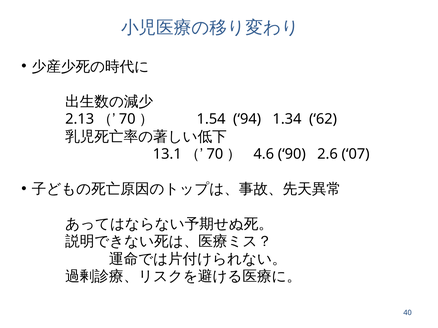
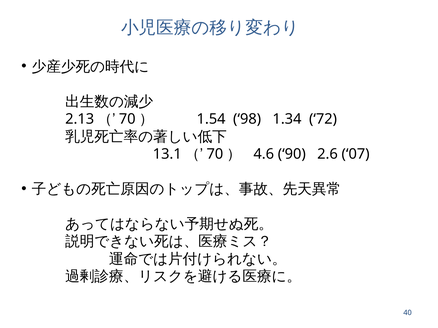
94: 94 -> 98 (247, 119)
62: 62 -> 72 (323, 119)
